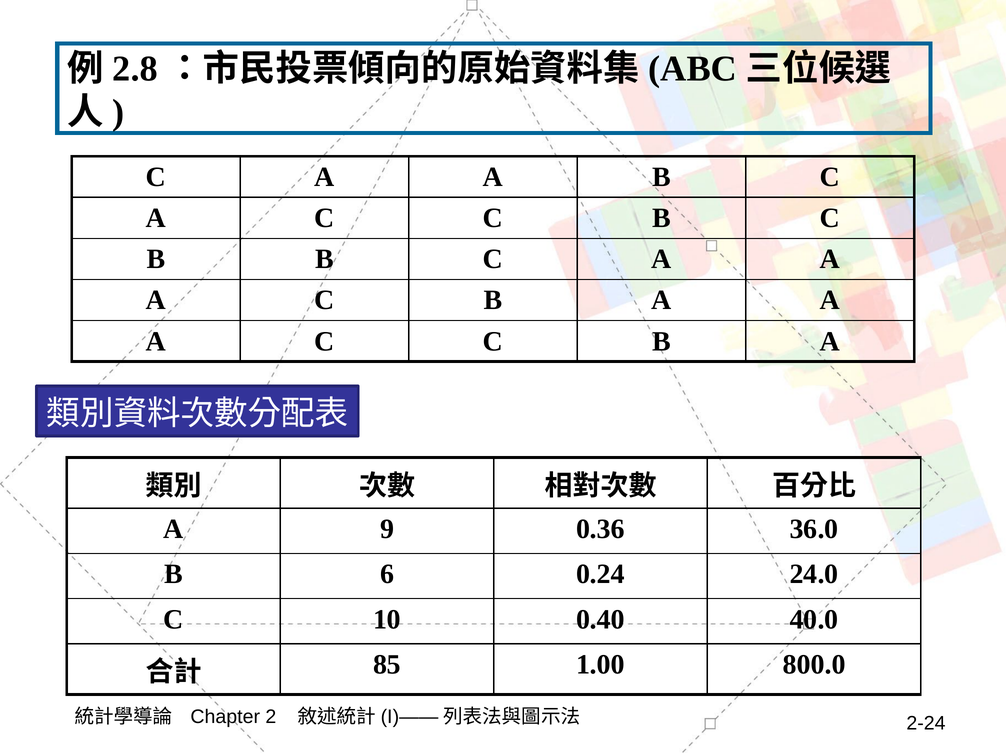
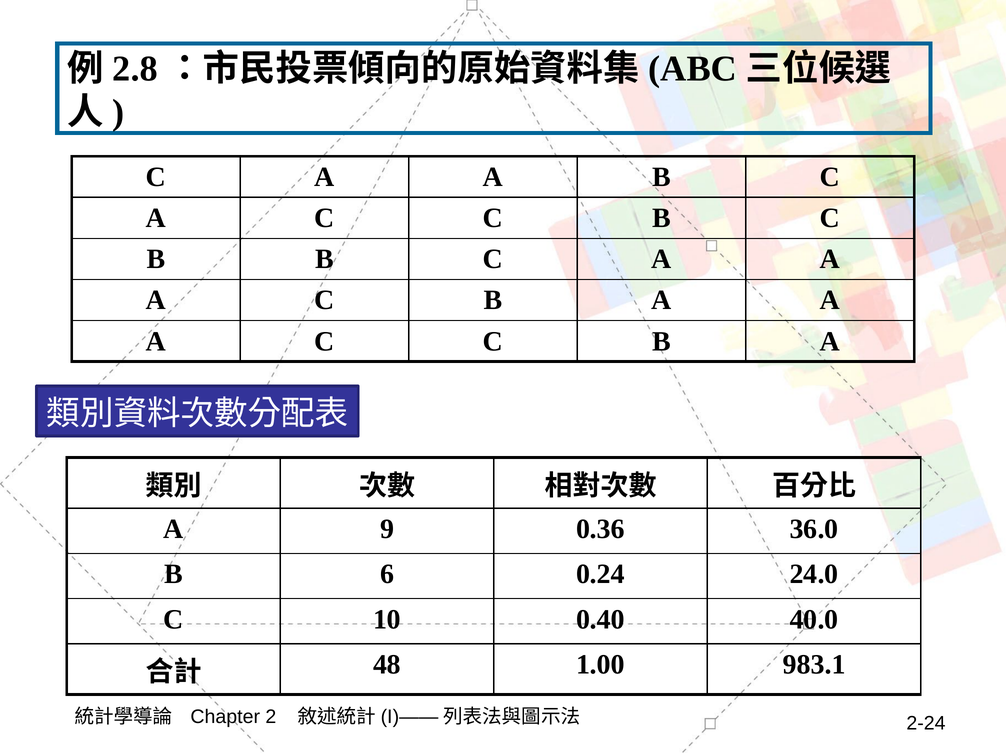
85: 85 -> 48 (387, 665)
800.0: 800.0 -> 983.1 (814, 665)
